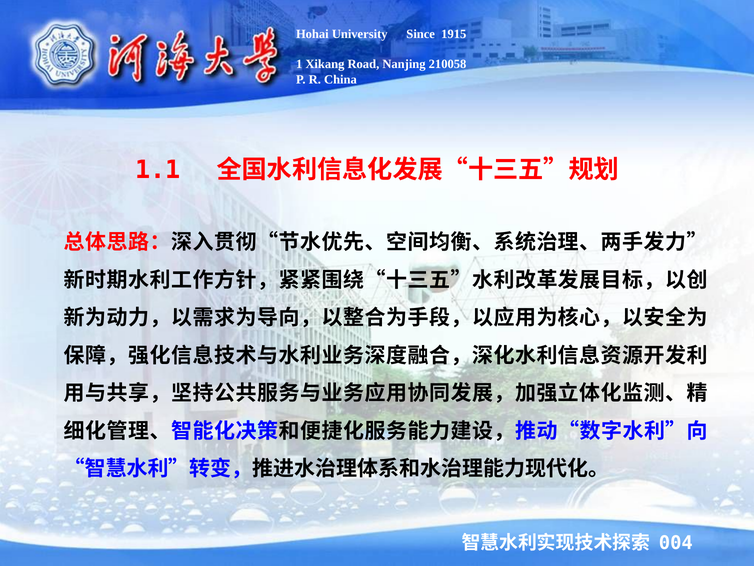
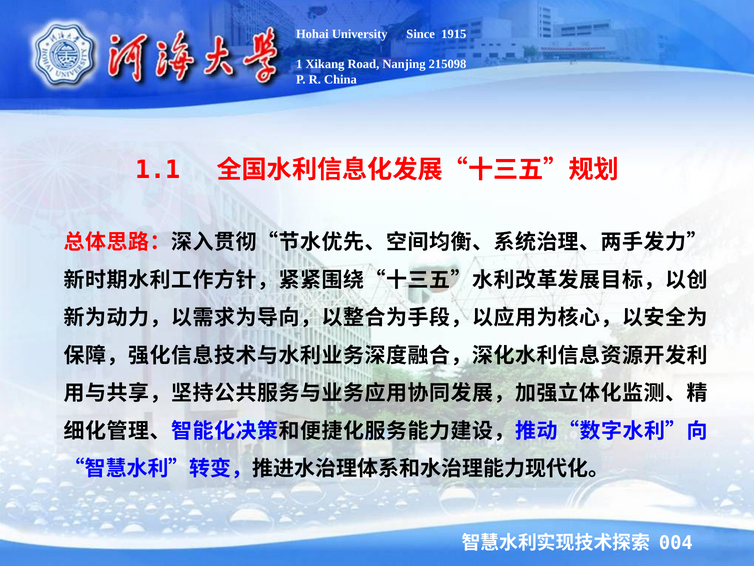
210058: 210058 -> 215098 (448, 64)
